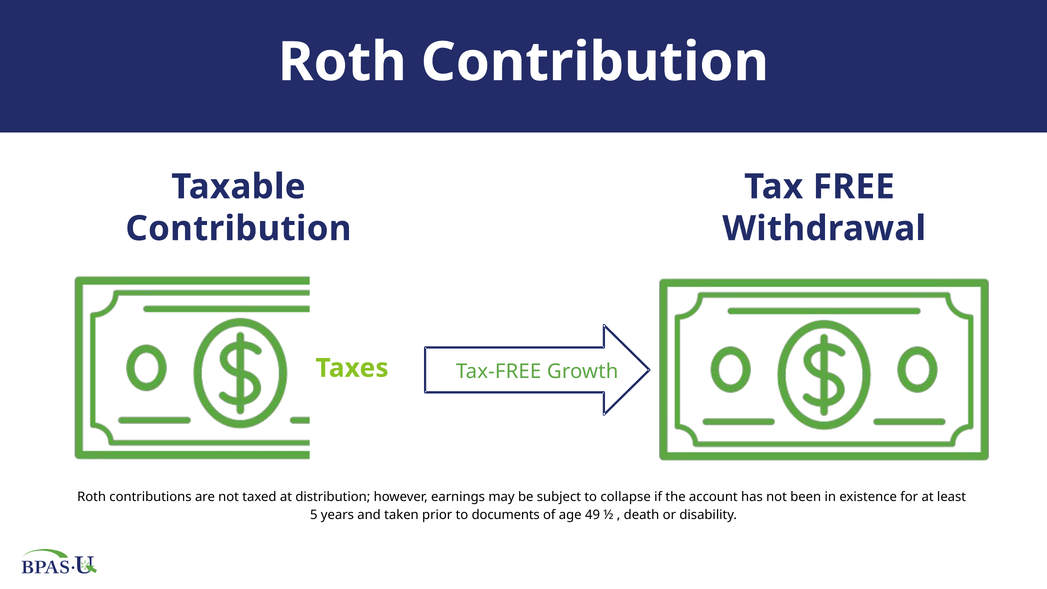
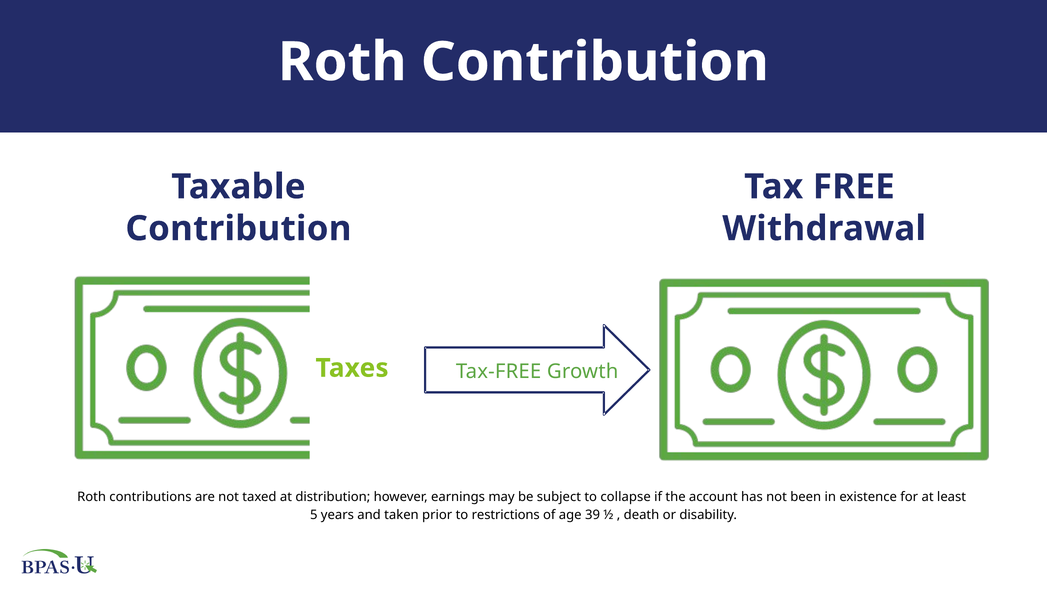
documents: documents -> restrictions (506, 515)
49: 49 -> 39 (593, 515)
